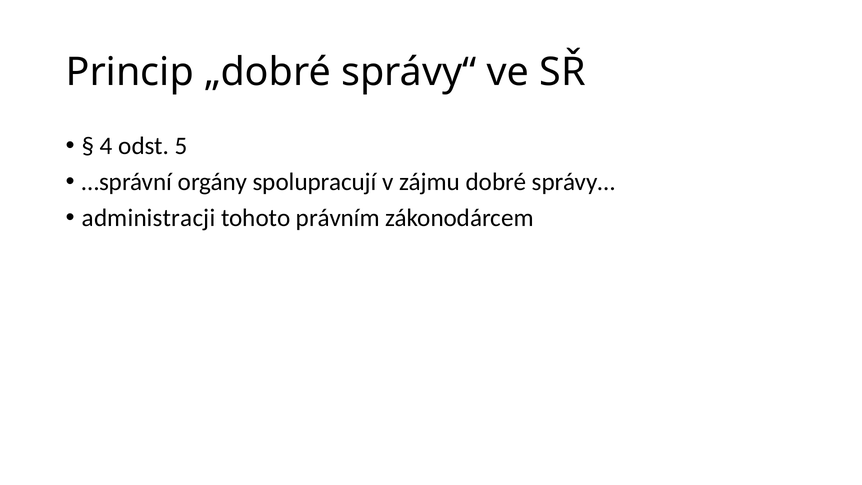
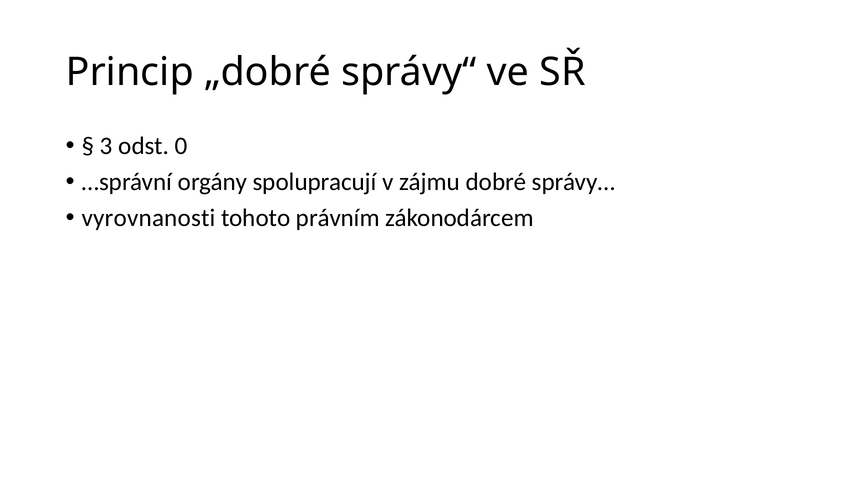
4: 4 -> 3 (106, 146)
5: 5 -> 0 (181, 146)
administracji: administracji -> vyrovnanosti (149, 218)
